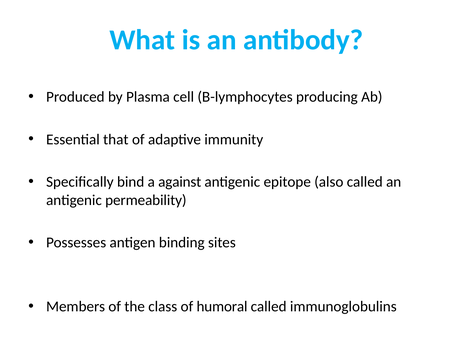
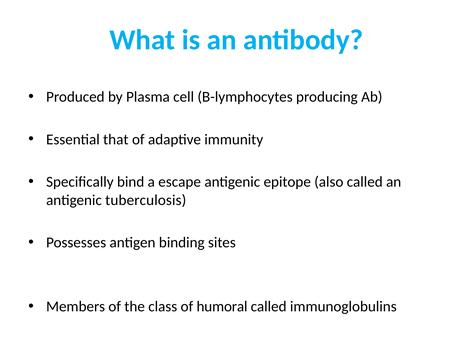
against: against -> escape (180, 182)
permeability: permeability -> tuberculosis (146, 200)
